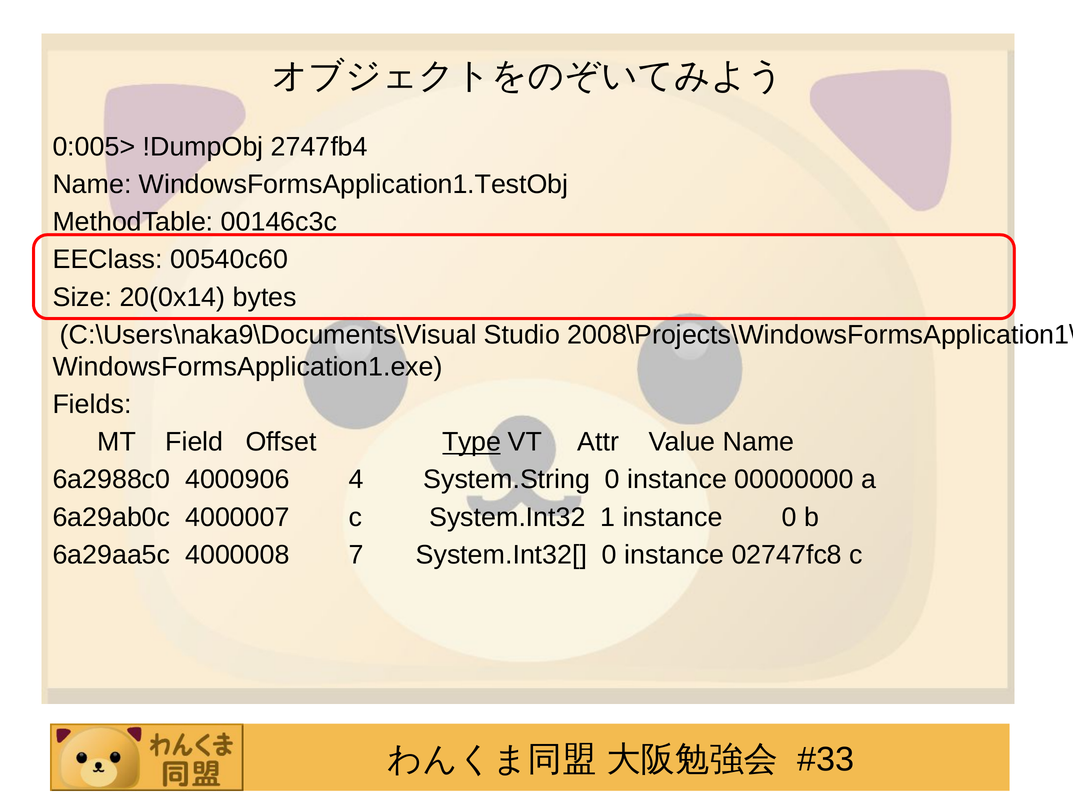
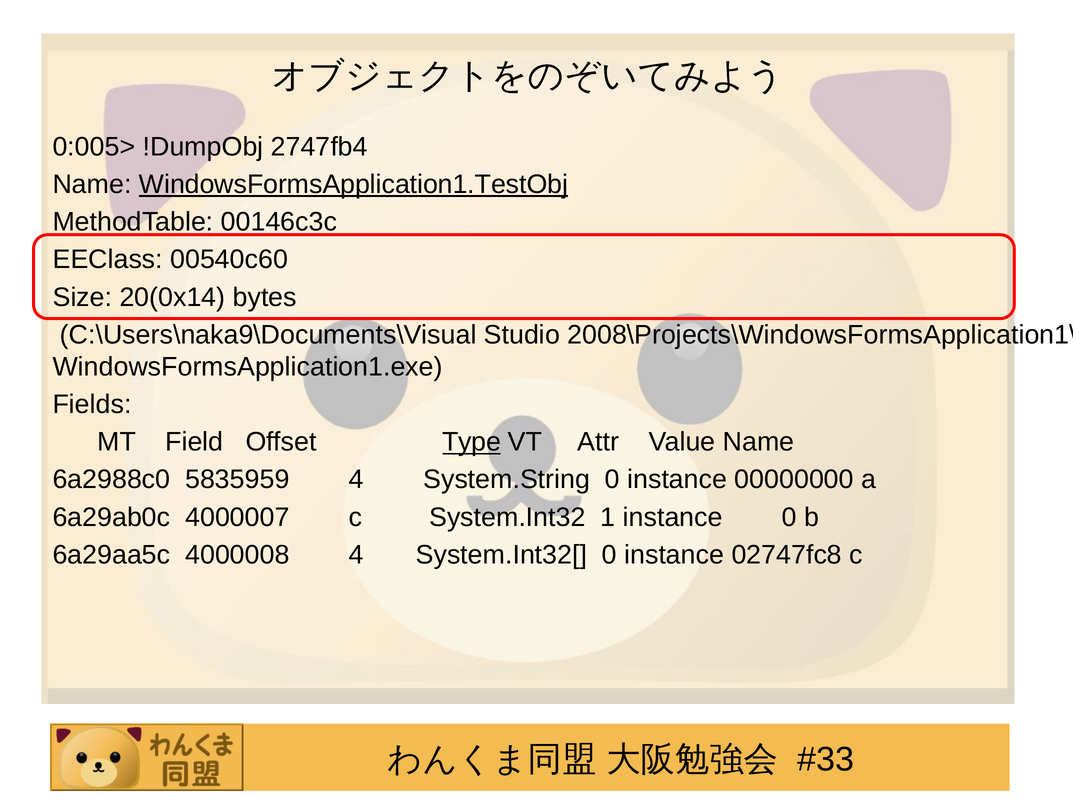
WindowsFormsApplication1.TestObj underline: none -> present (354, 184)
4000906: 4000906 -> 5835959 (237, 479)
4000008 7: 7 -> 4 (356, 555)
